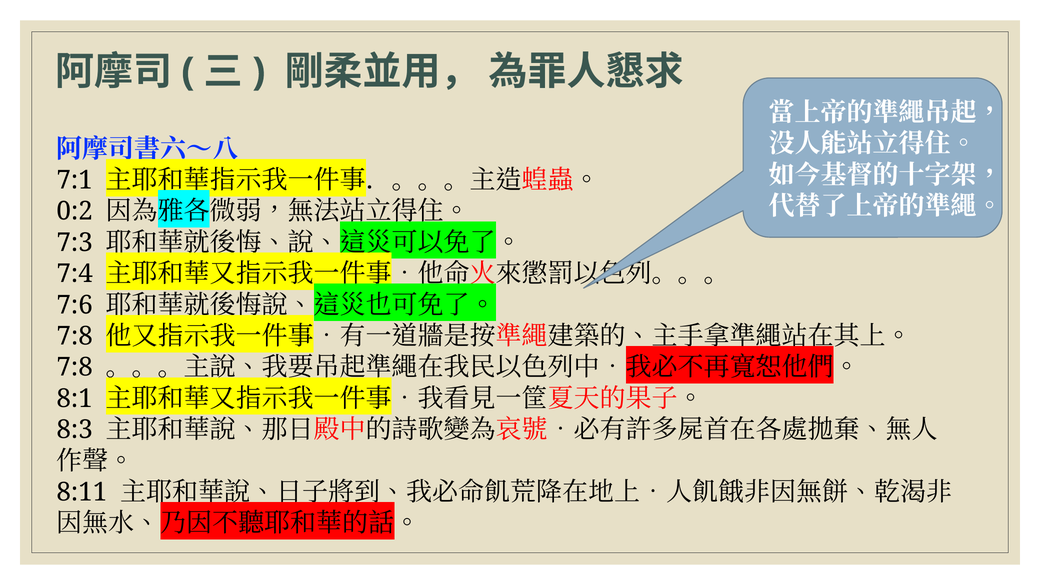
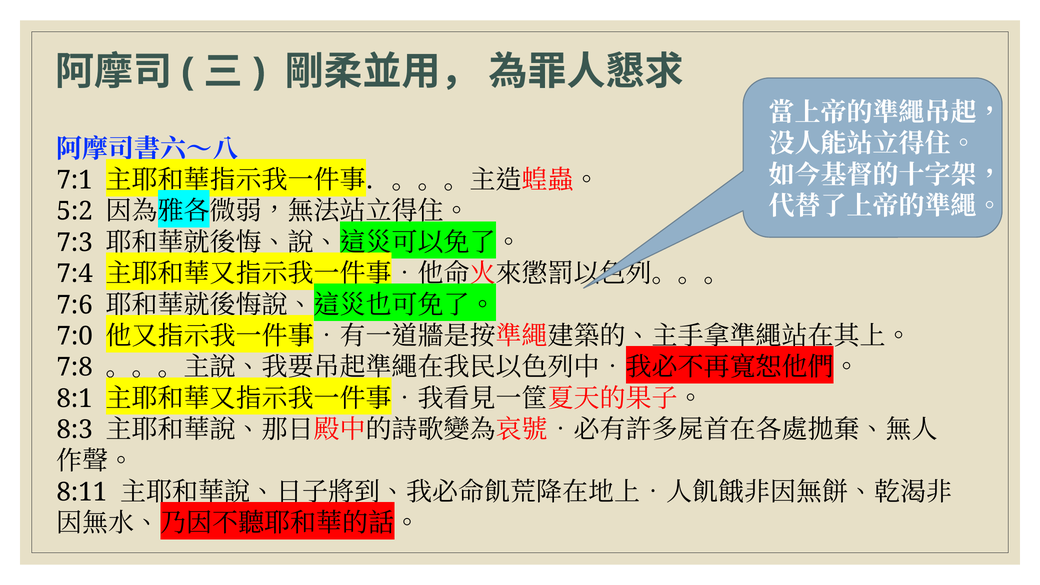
0:2: 0:2 -> 5:2 (75, 211)
7:8: 7:8 -> 7:0 (75, 336)
